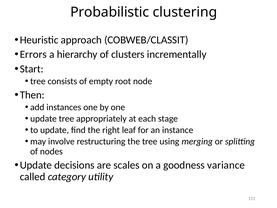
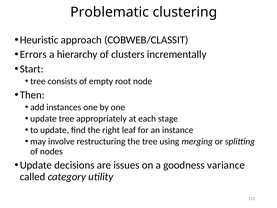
Probabilistic: Probabilistic -> Problematic (110, 12)
scales: scales -> issues (127, 165)
